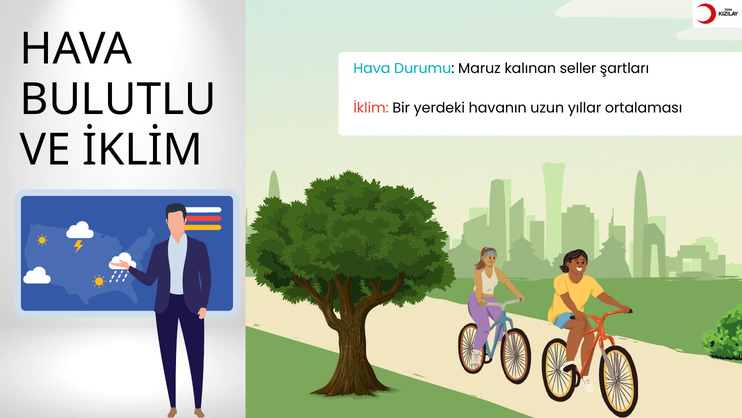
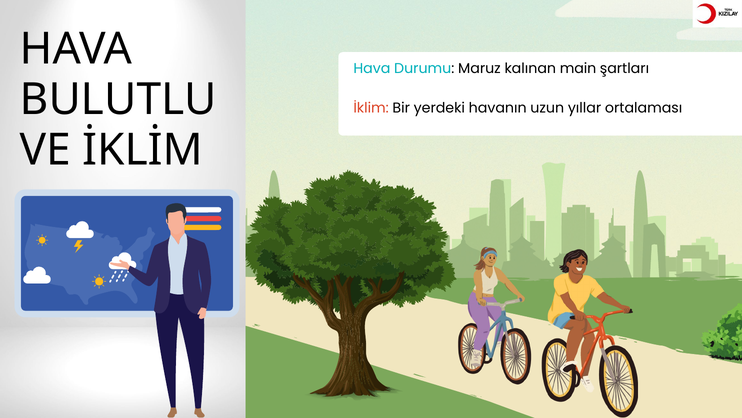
seller: seller -> main (578, 68)
